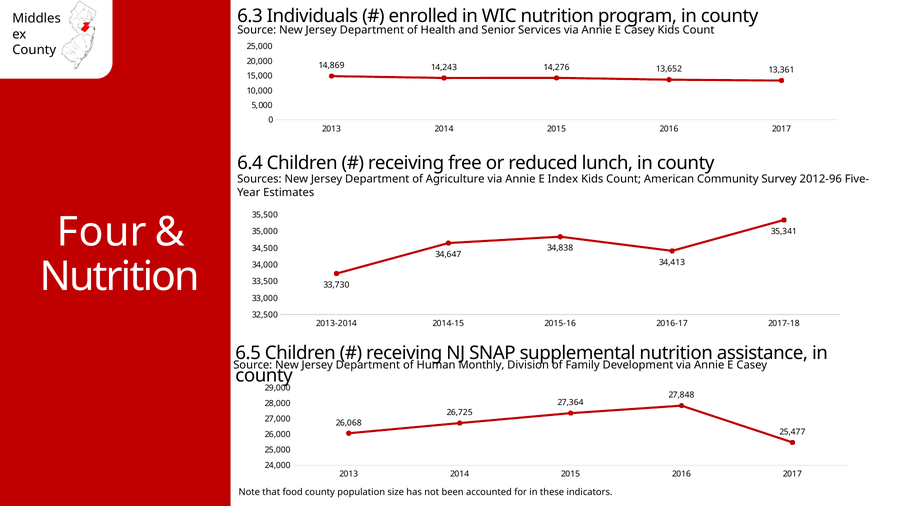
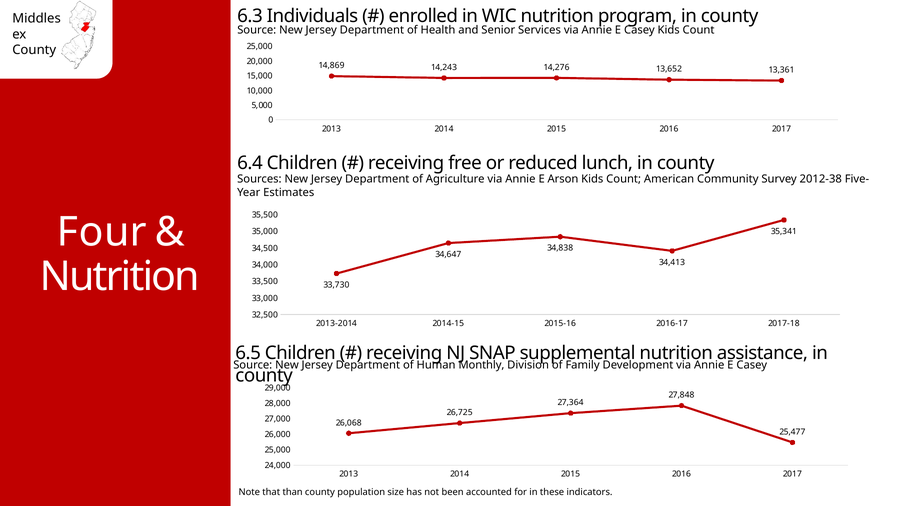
Index: Index -> Arson (563, 179)
2012-96: 2012-96 -> 2012-38 (821, 179)
food: food -> than (293, 492)
